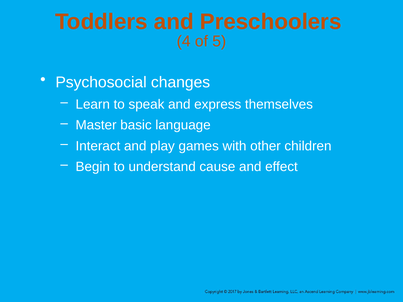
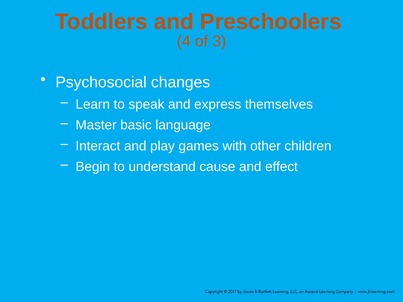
5: 5 -> 3 (219, 41)
